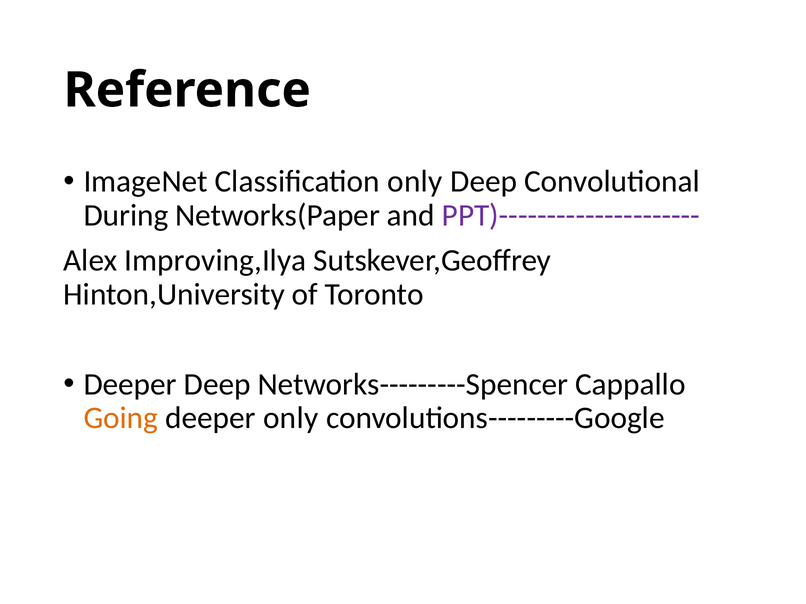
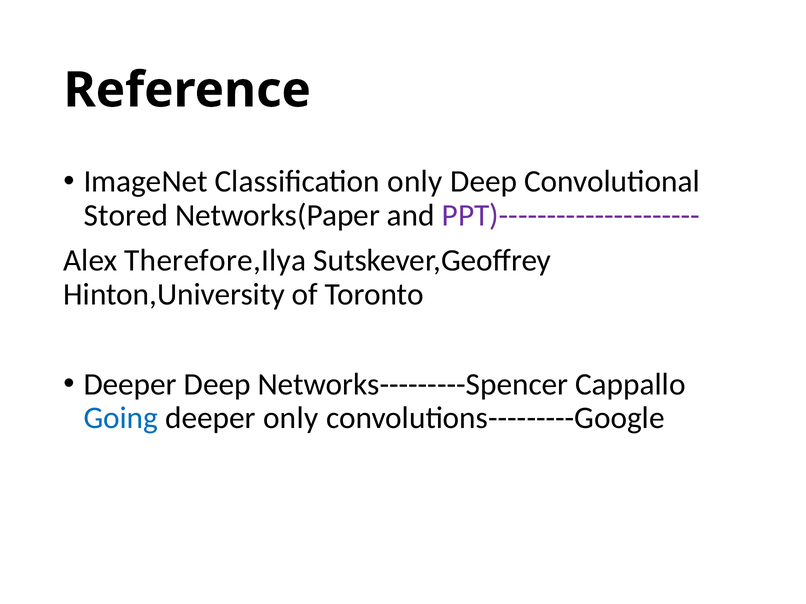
During: During -> Stored (126, 216)
Improving,Ilya: Improving,Ilya -> Therefore,Ilya (215, 261)
Going colour: orange -> blue (121, 418)
